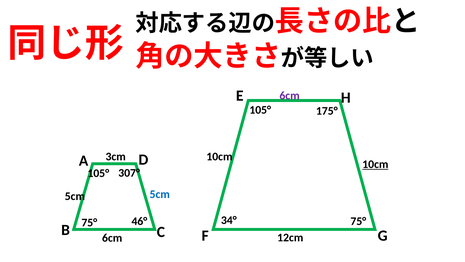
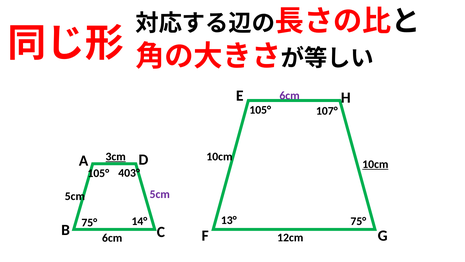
175°: 175° -> 107° (327, 111)
3cm underline: none -> present (116, 156)
307°: 307° -> 403° (129, 173)
5cm colour: blue -> purple (160, 194)
34°: 34° -> 13° (229, 220)
46°: 46° -> 14° (139, 221)
